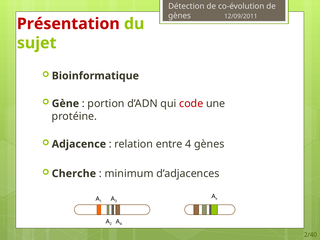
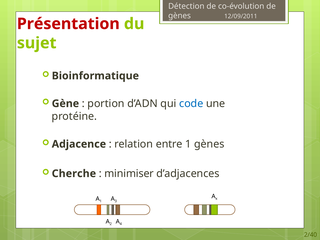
code colour: red -> blue (191, 104)
entre 4: 4 -> 1 (188, 144)
minimum: minimum -> minimiser (129, 174)
